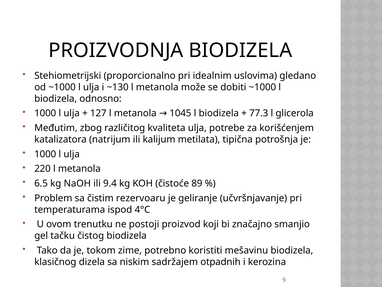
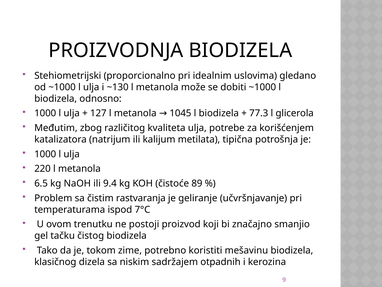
rezervoaru: rezervoaru -> rastvaranja (141, 198)
4°C: 4°C -> 7°C (142, 209)
